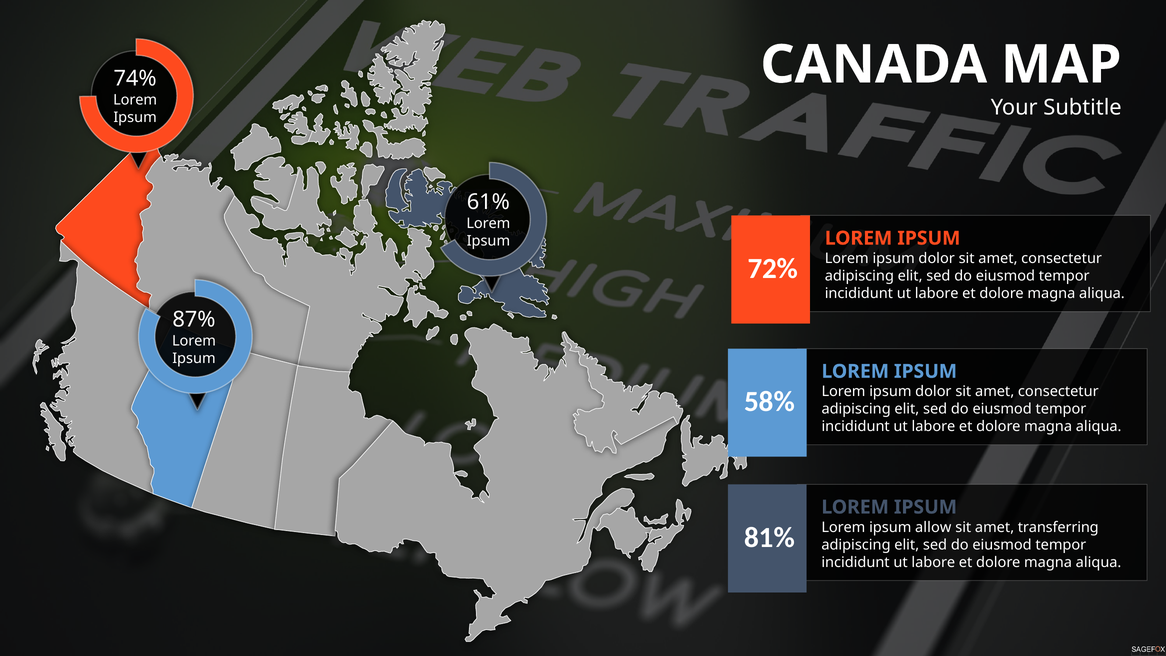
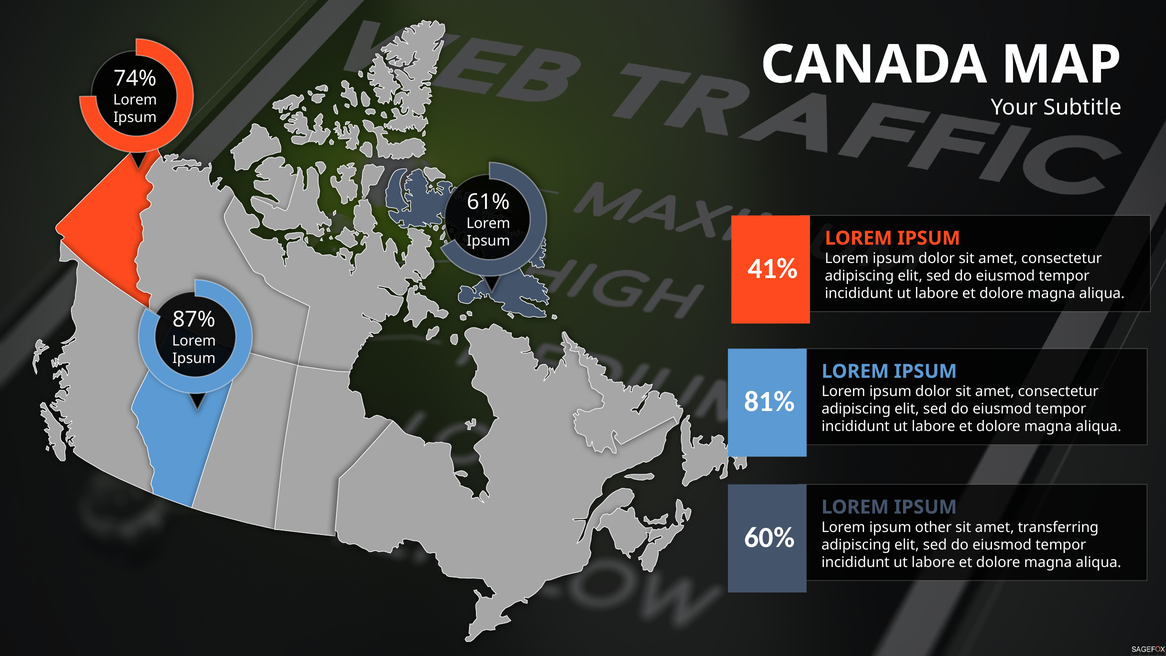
72%: 72% -> 41% (773, 268)
58%: 58% -> 81% (770, 402)
allow: allow -> other (933, 527)
81%: 81% -> 60% (770, 537)
